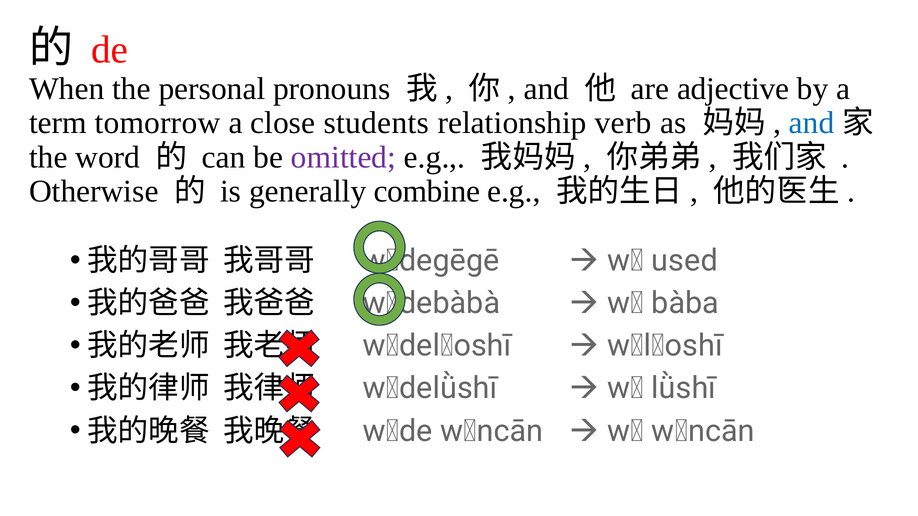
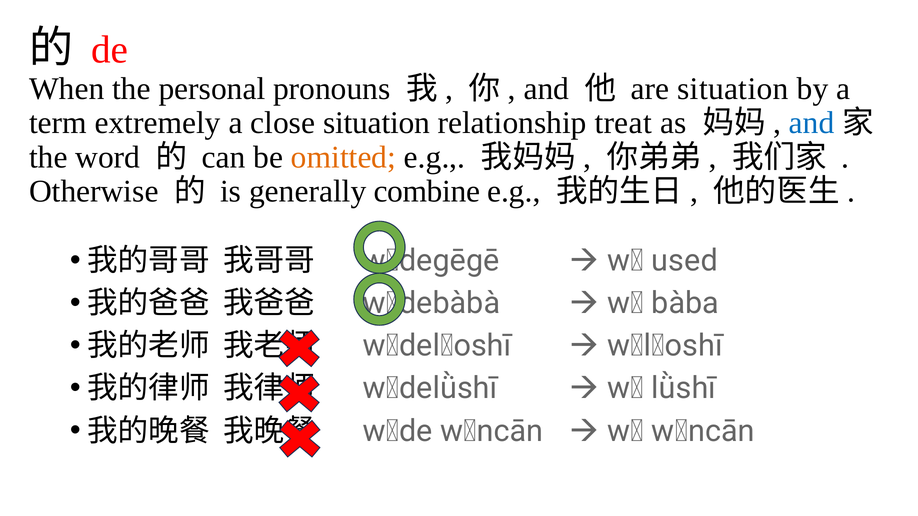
are adjective: adjective -> situation (733, 89)
tomorrow: tomorrow -> extremely (158, 123)
close students: students -> situation (377, 123)
verb: verb -> treat (623, 123)
omitted colour: purple -> orange (343, 157)
